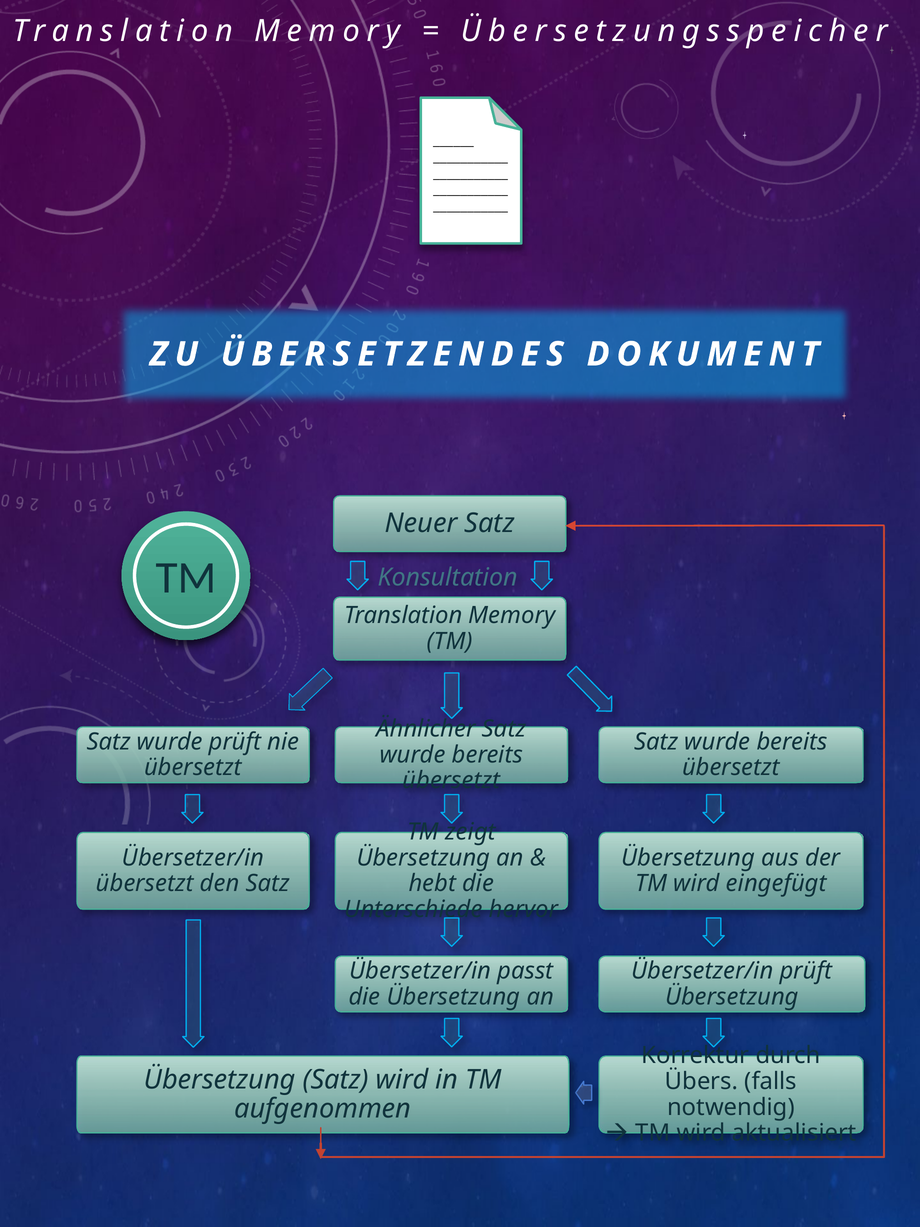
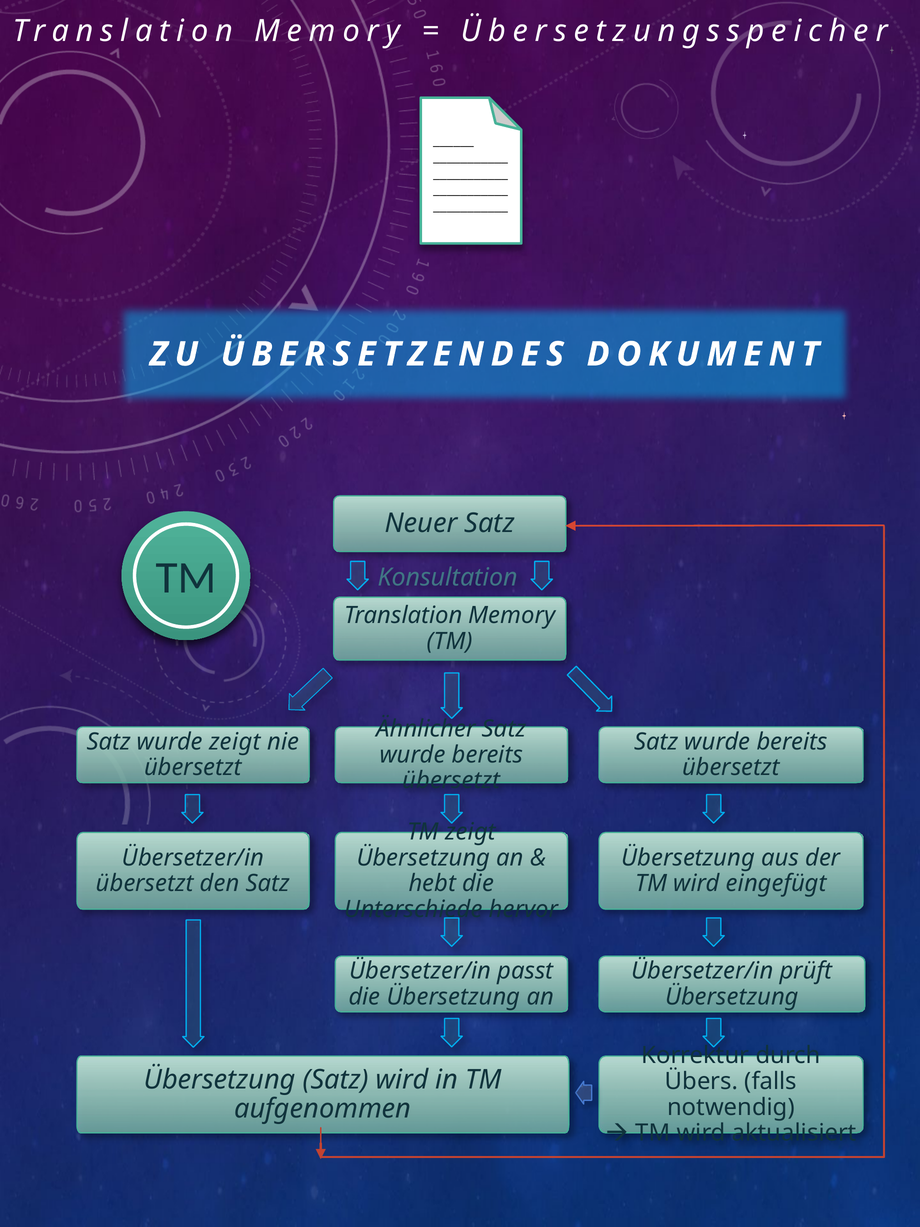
wurde prüft: prüft -> zeigt (235, 742)
